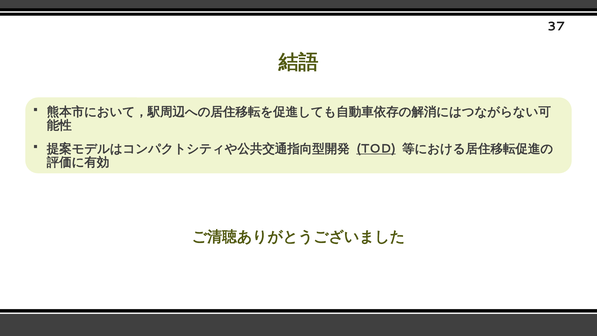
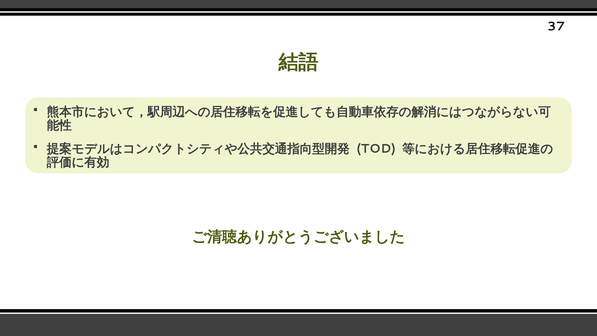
TOD underline: present -> none (376, 149)
